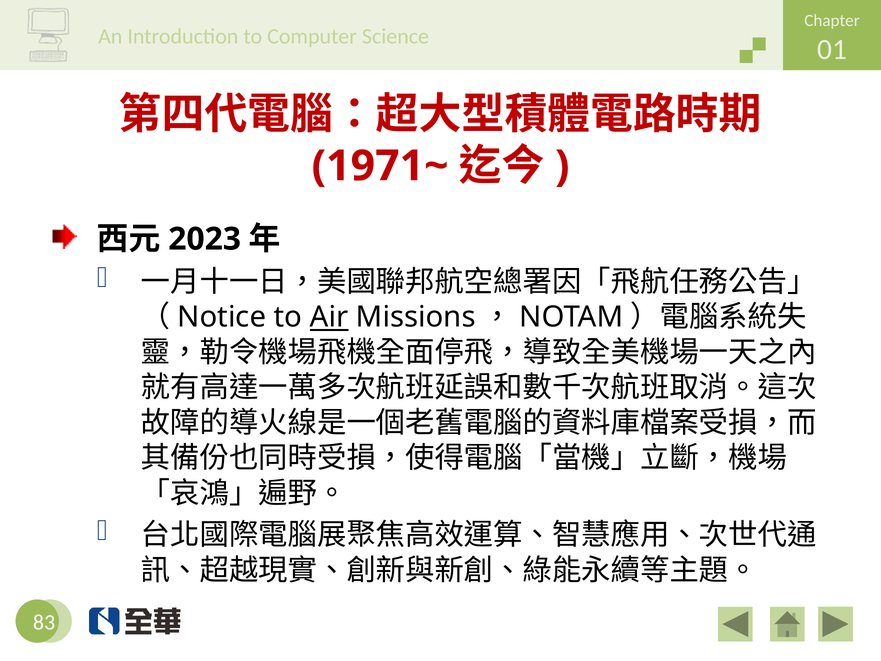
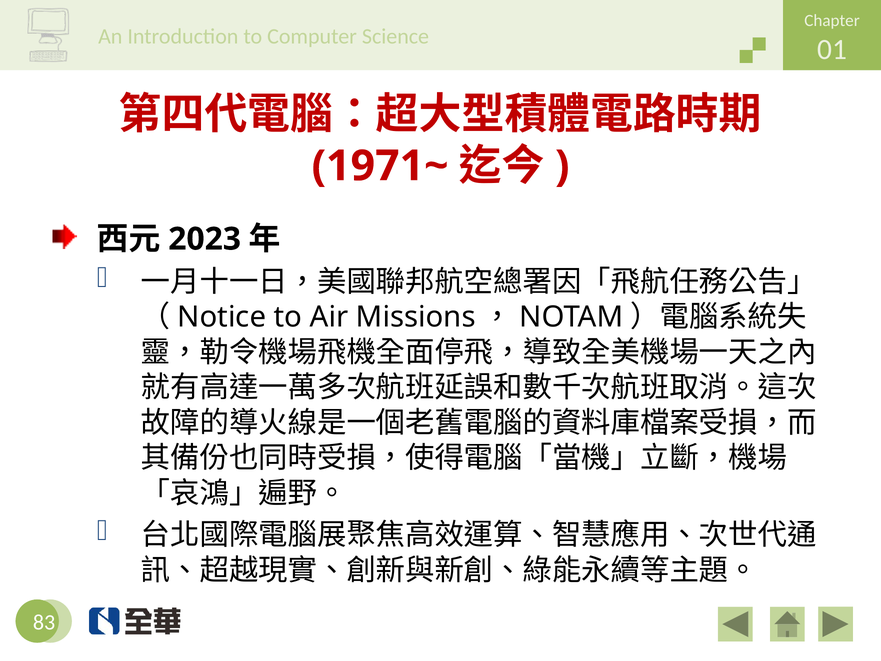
Air underline: present -> none (329, 317)
